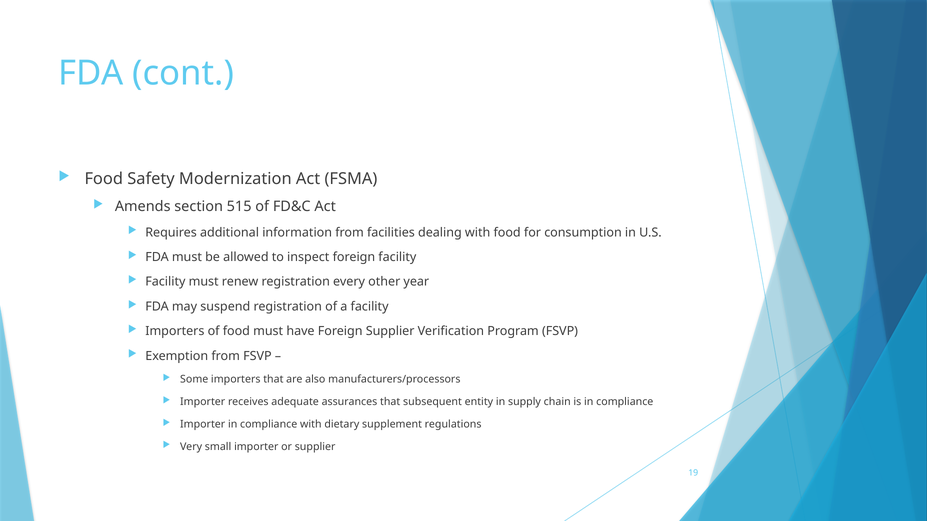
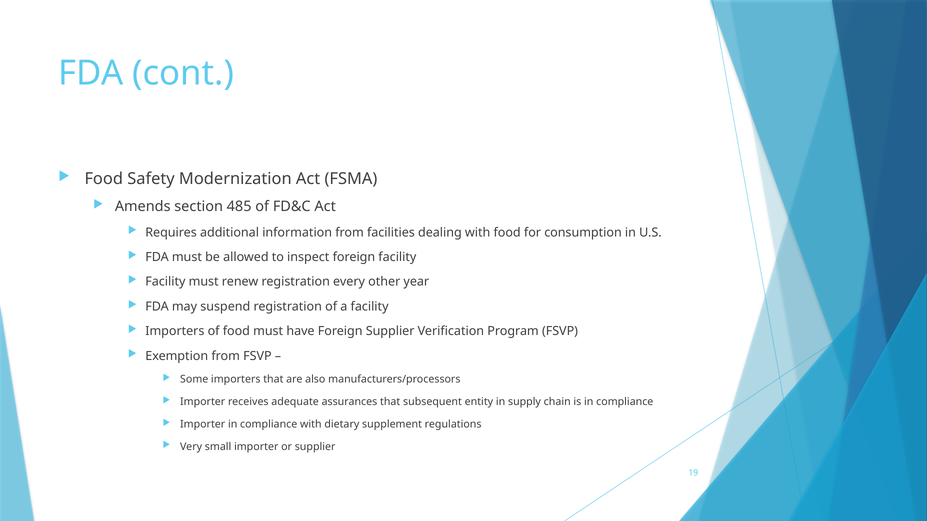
515: 515 -> 485 (239, 207)
